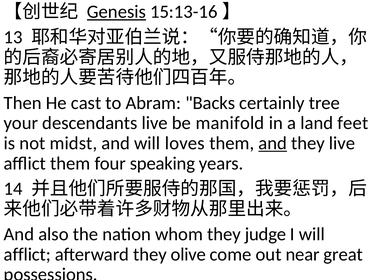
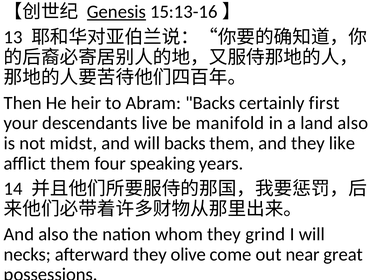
cast: cast -> heir (86, 103)
tree: tree -> first (324, 103)
land feet: feet -> also (353, 123)
will loves: loves -> backs (185, 143)
and underline: present -> none (273, 143)
they live: live -> like (342, 143)
judge: judge -> grind (265, 234)
afflict: afflict -> necks (27, 254)
